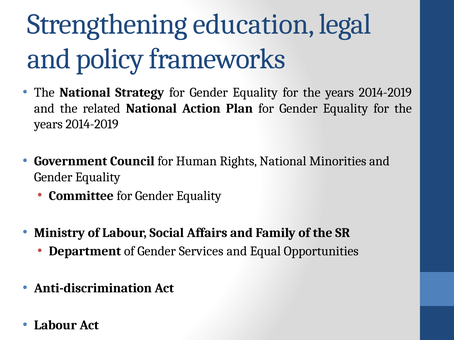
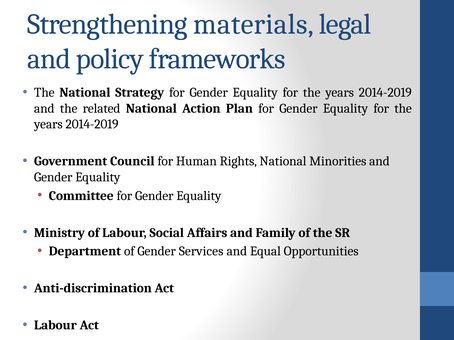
education: education -> materials (253, 24)
